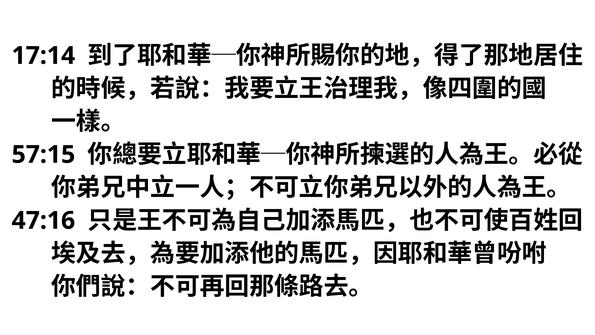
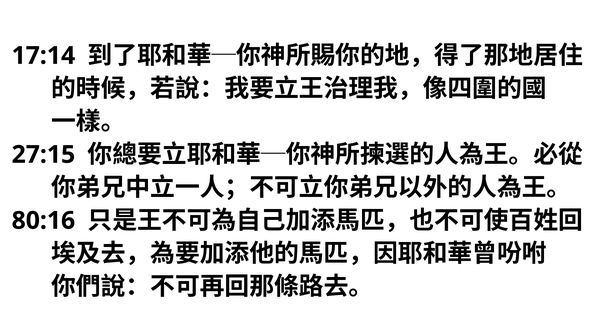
57:15: 57:15 -> 27:15 (43, 154)
47:16: 47:16 -> 80:16 (43, 220)
